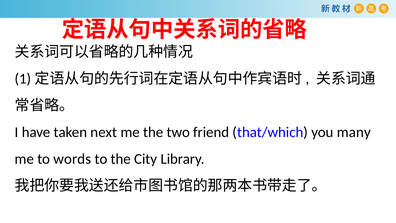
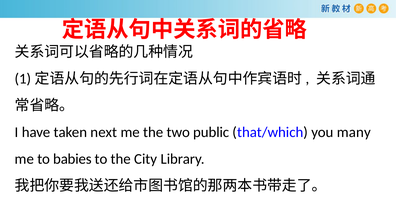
friend: friend -> public (211, 132)
words: words -> babies (72, 159)
